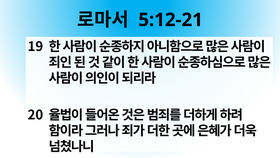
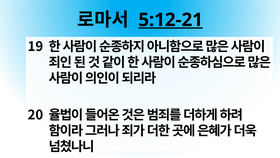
5:12-21 underline: none -> present (171, 20)
